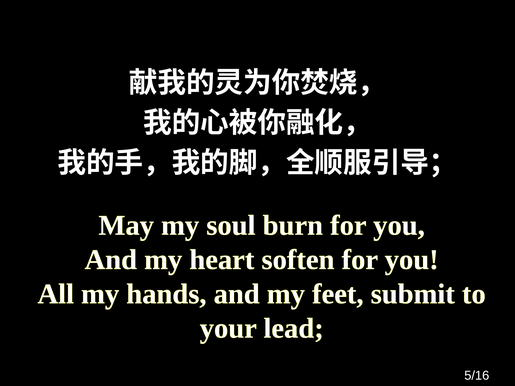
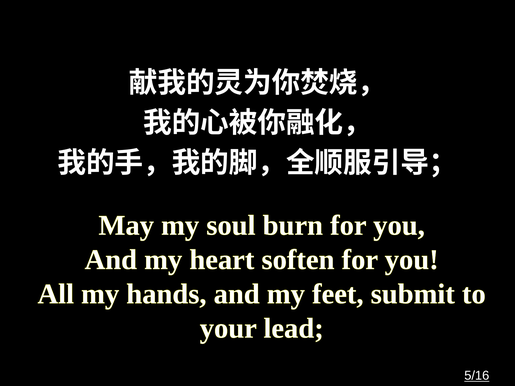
5/16 underline: none -> present (477, 376)
